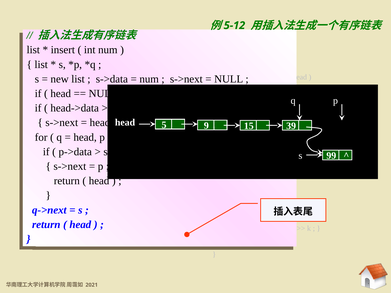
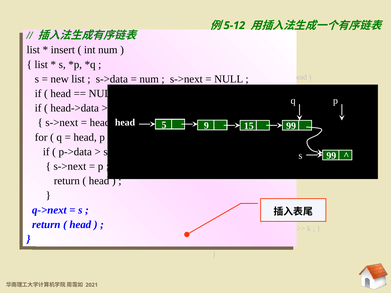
39: 39 -> 99 (291, 126)
